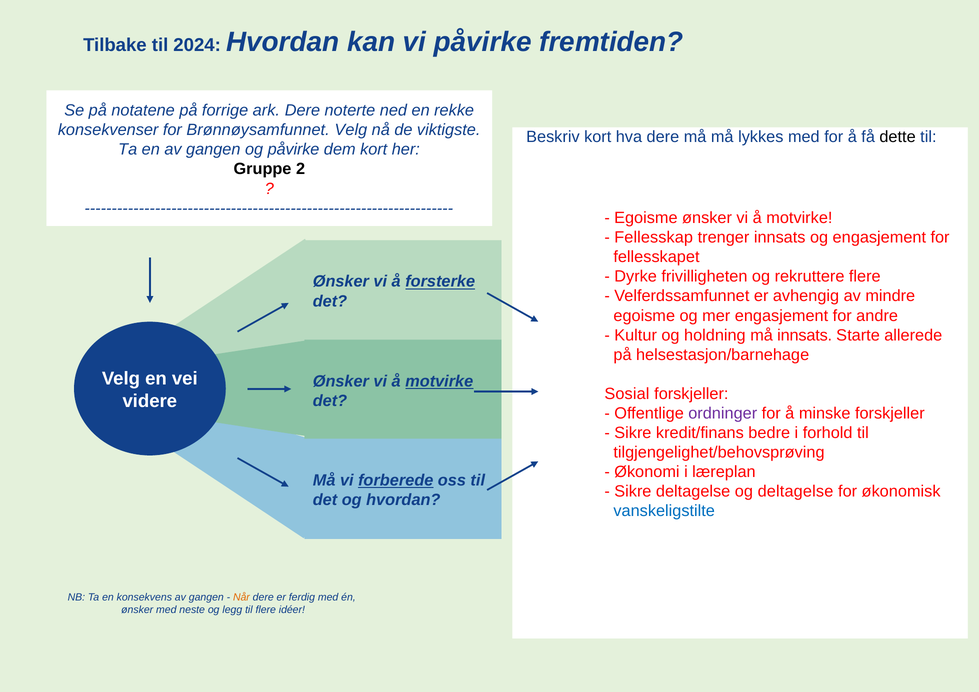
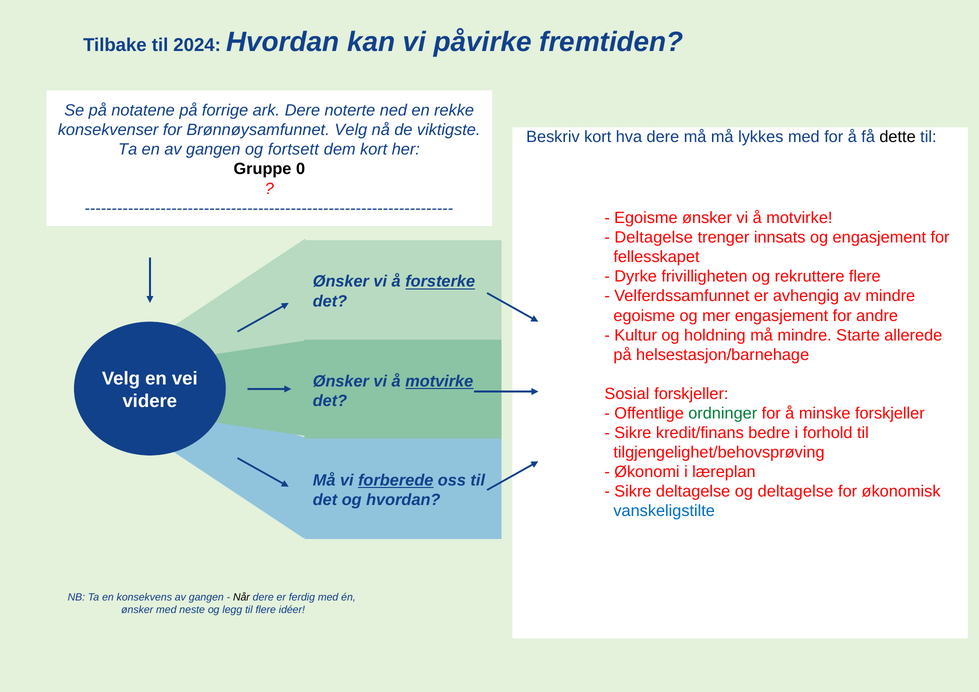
og påvirke: påvirke -> fortsett (293, 150)
2: 2 -> 0 (301, 169)
Fellesskap: Fellesskap -> Deltagelse (654, 238)
må innsats: innsats -> mindre (805, 335)
ordninger colour: purple -> green (723, 413)
Når colour: orange -> black (241, 597)
